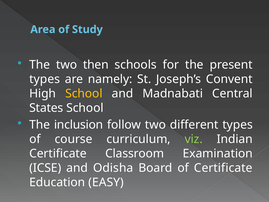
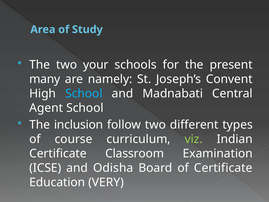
then: then -> your (96, 65)
types: types -> many (45, 79)
School colour: yellow -> light blue (84, 93)
States: States -> Agent (46, 108)
EASY: EASY -> VERY (106, 182)
